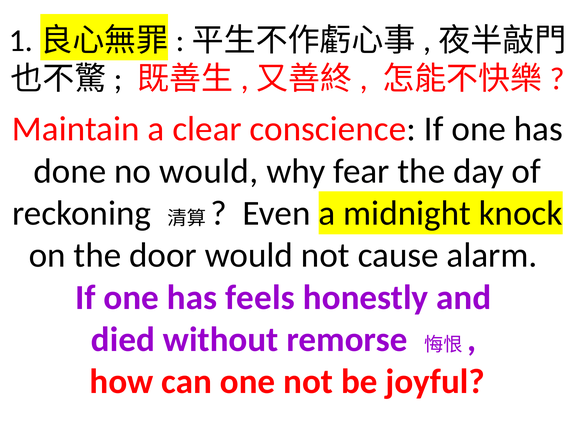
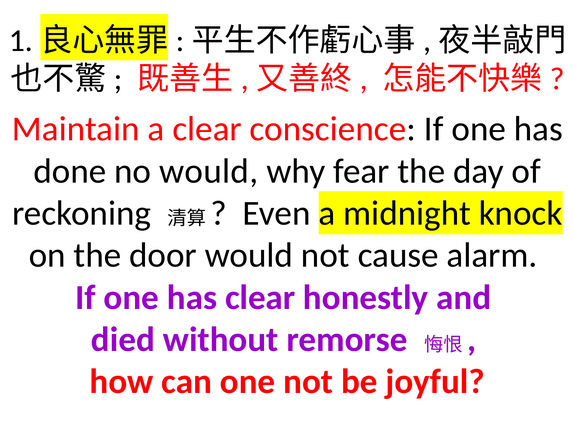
has feels: feels -> clear (260, 298)
